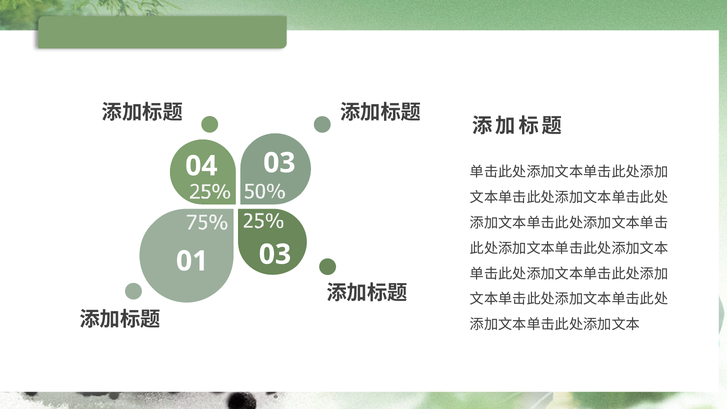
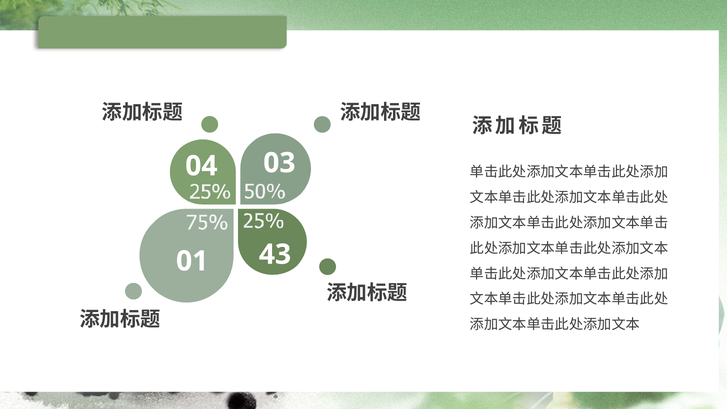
01 03: 03 -> 43 (275, 254)
